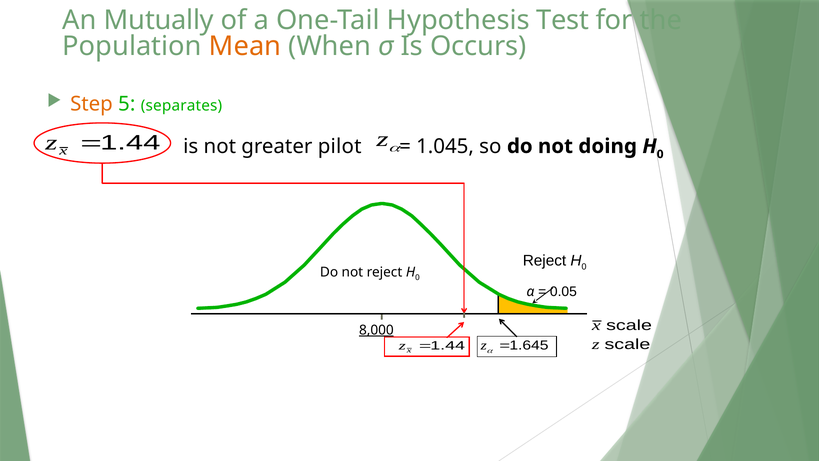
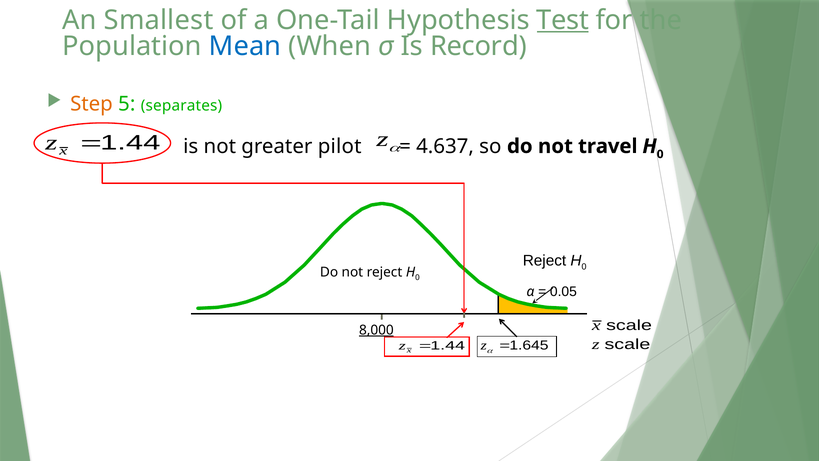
Mutually: Mutually -> Smallest (159, 20)
Test underline: none -> present (563, 20)
Mean colour: orange -> blue (245, 46)
Occurs: Occurs -> Record (478, 46)
1.045: 1.045 -> 4.637 (445, 146)
doing: doing -> travel (608, 146)
